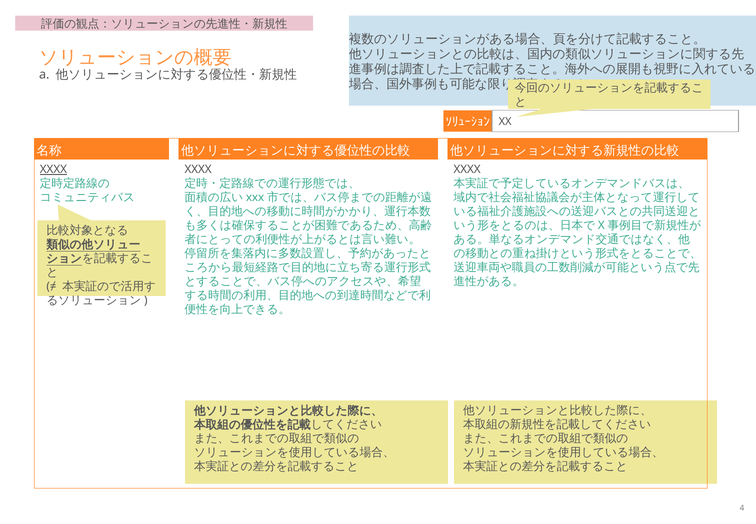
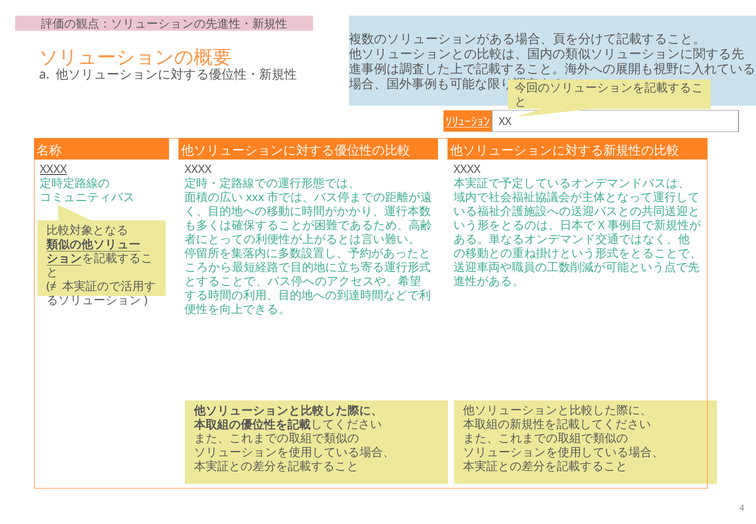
ｿﾘｭｰｼｮﾝ underline: none -> present (468, 122)
